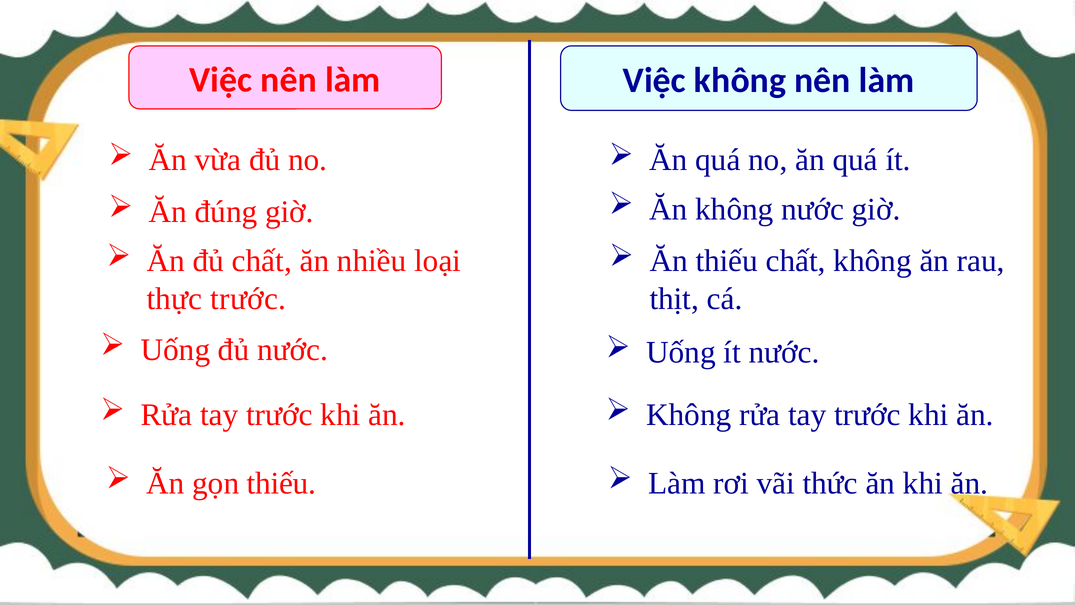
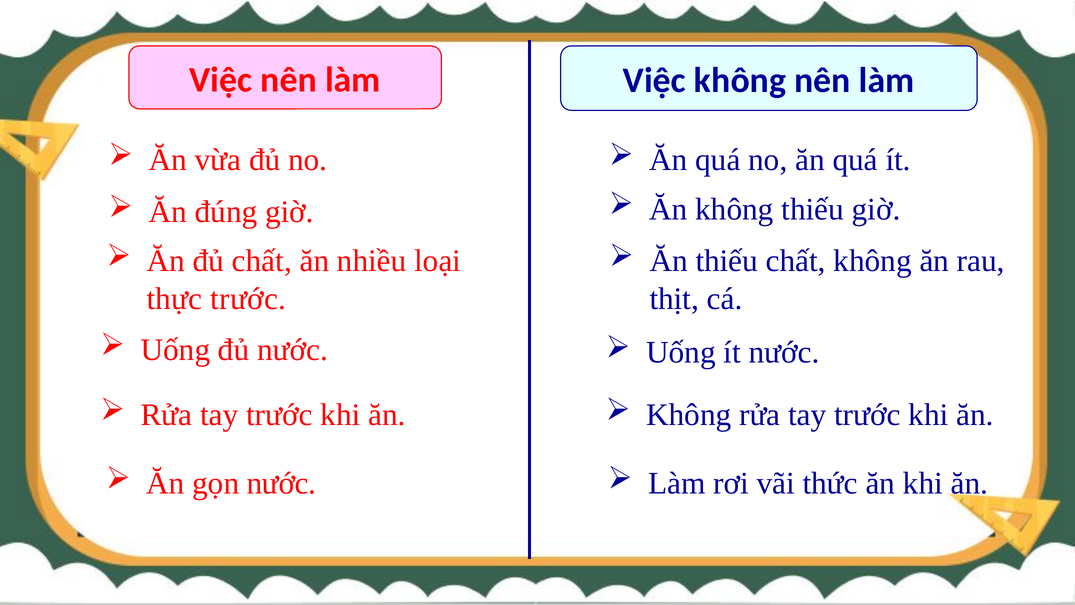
không nước: nước -> thiếu (813, 209)
gọn thiếu: thiếu -> nước (281, 483)
